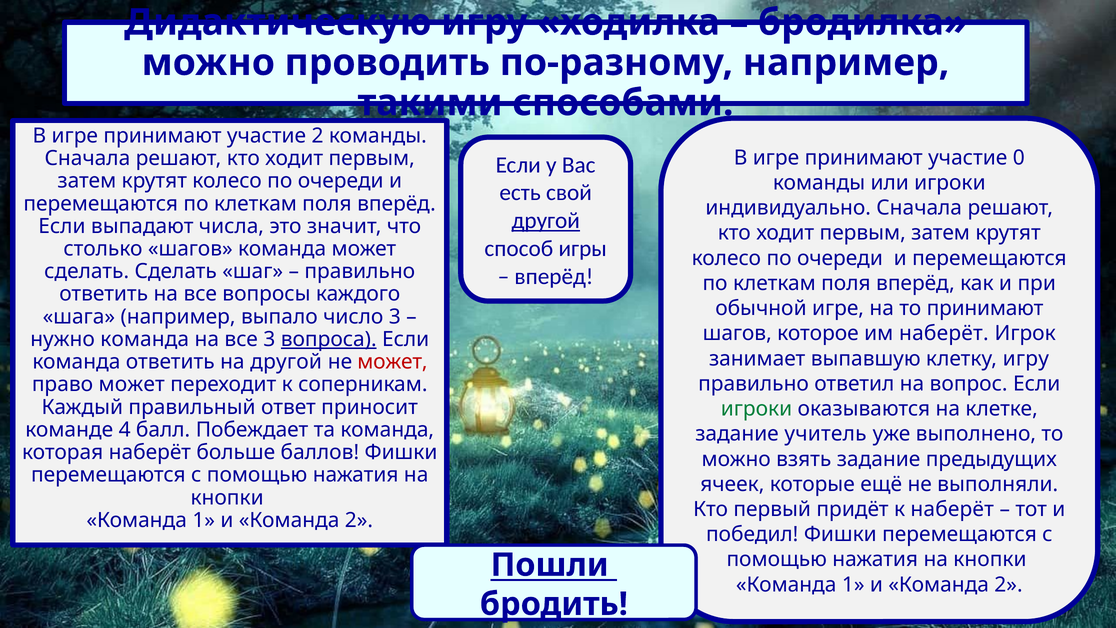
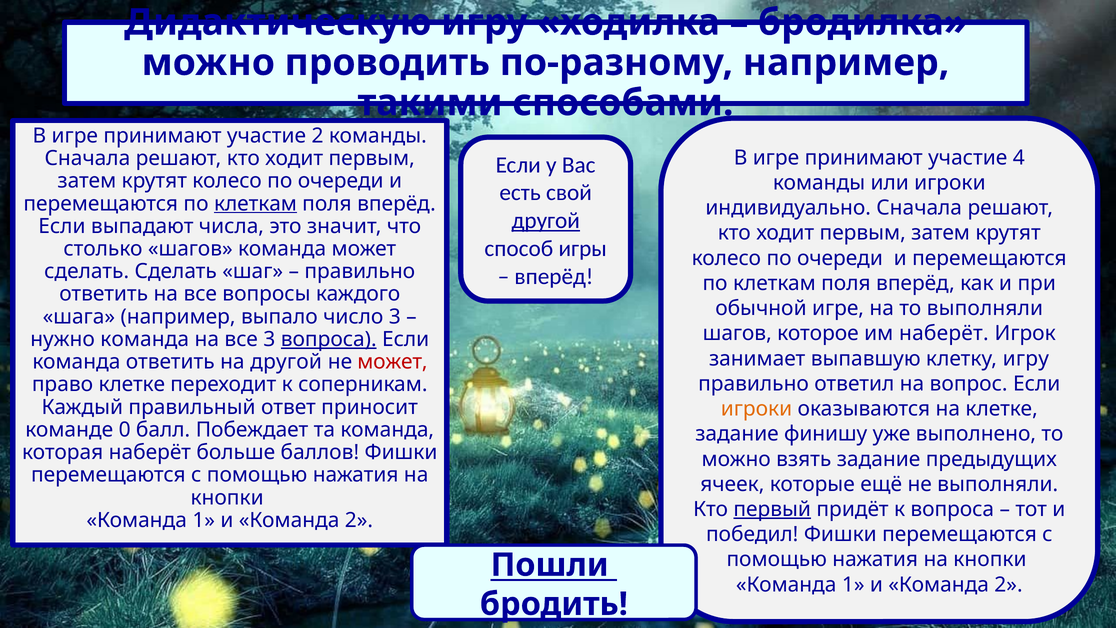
0: 0 -> 4 (1019, 158)
клеткам underline: none -> present (255, 204)
то принимают: принимают -> выполняли (985, 308)
право может: может -> клетке (132, 384)
игроки colour: green -> orange (757, 409)
4: 4 -> 0 (125, 430)
учитель: учитель -> финишу (826, 434)
первый underline: none -> present (772, 509)
к наберёт: наберёт -> вопроса (952, 509)
